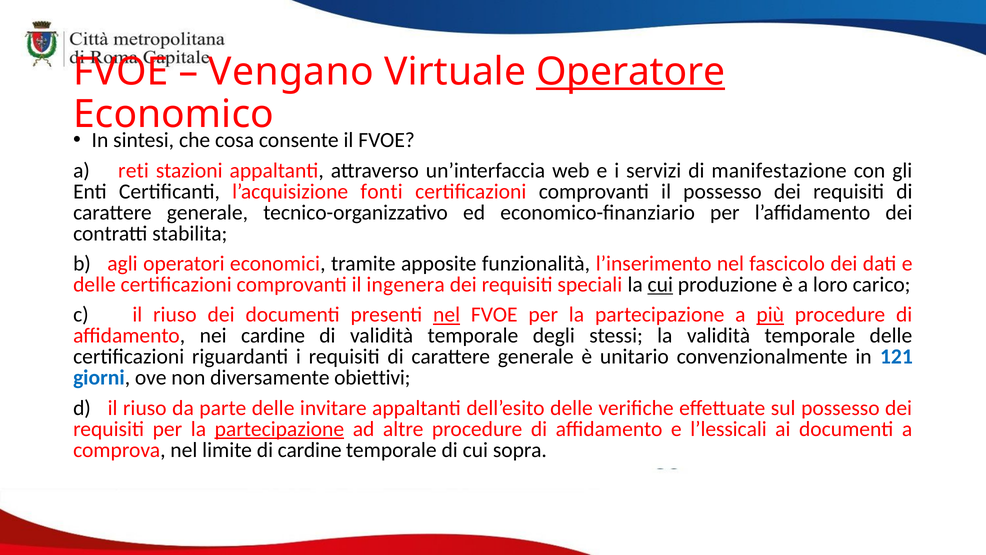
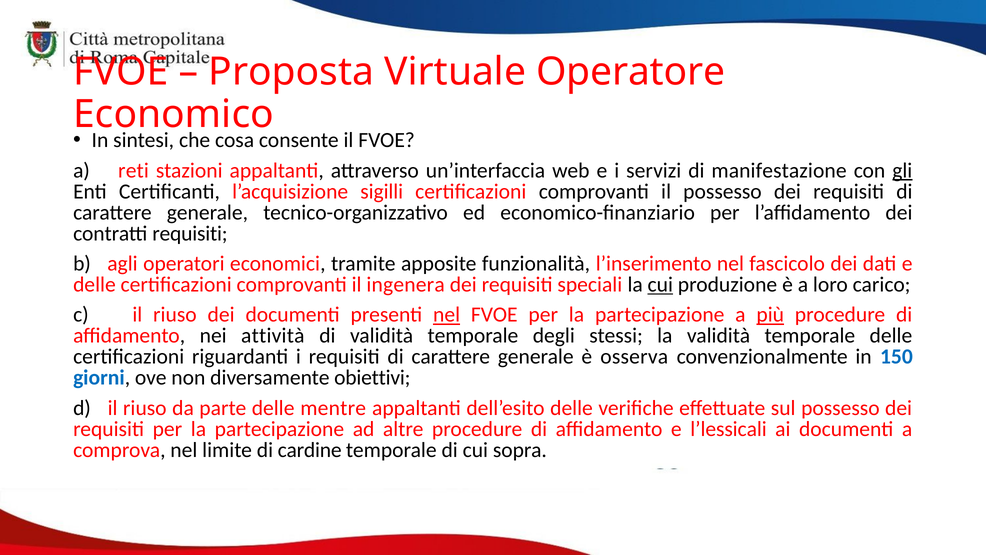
Vengano: Vengano -> Proposta (291, 72)
Operatore underline: present -> none (631, 72)
gli underline: none -> present (902, 170)
fonti: fonti -> sigilli (382, 191)
contratti stabilita: stabilita -> requisiti (190, 233)
nei cardine: cardine -> attività (273, 336)
unitario: unitario -> osserva (634, 357)
121: 121 -> 150 (896, 357)
invitare: invitare -> mentre (333, 408)
partecipazione underline: present -> none (279, 429)
